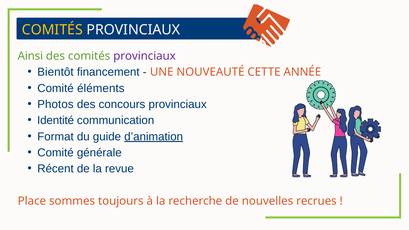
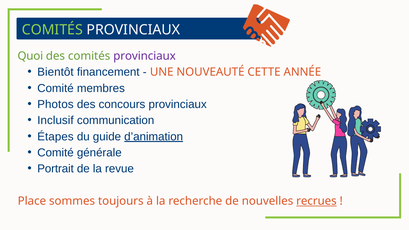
COMITÉS colour: yellow -> light green (52, 30)
Ainsi: Ainsi -> Quoi (30, 56)
éléments: éléments -> membres (101, 88)
Identité: Identité -> Inclusif (55, 120)
Format: Format -> Étapes (55, 137)
Récent: Récent -> Portrait (56, 169)
recrues underline: none -> present (316, 201)
